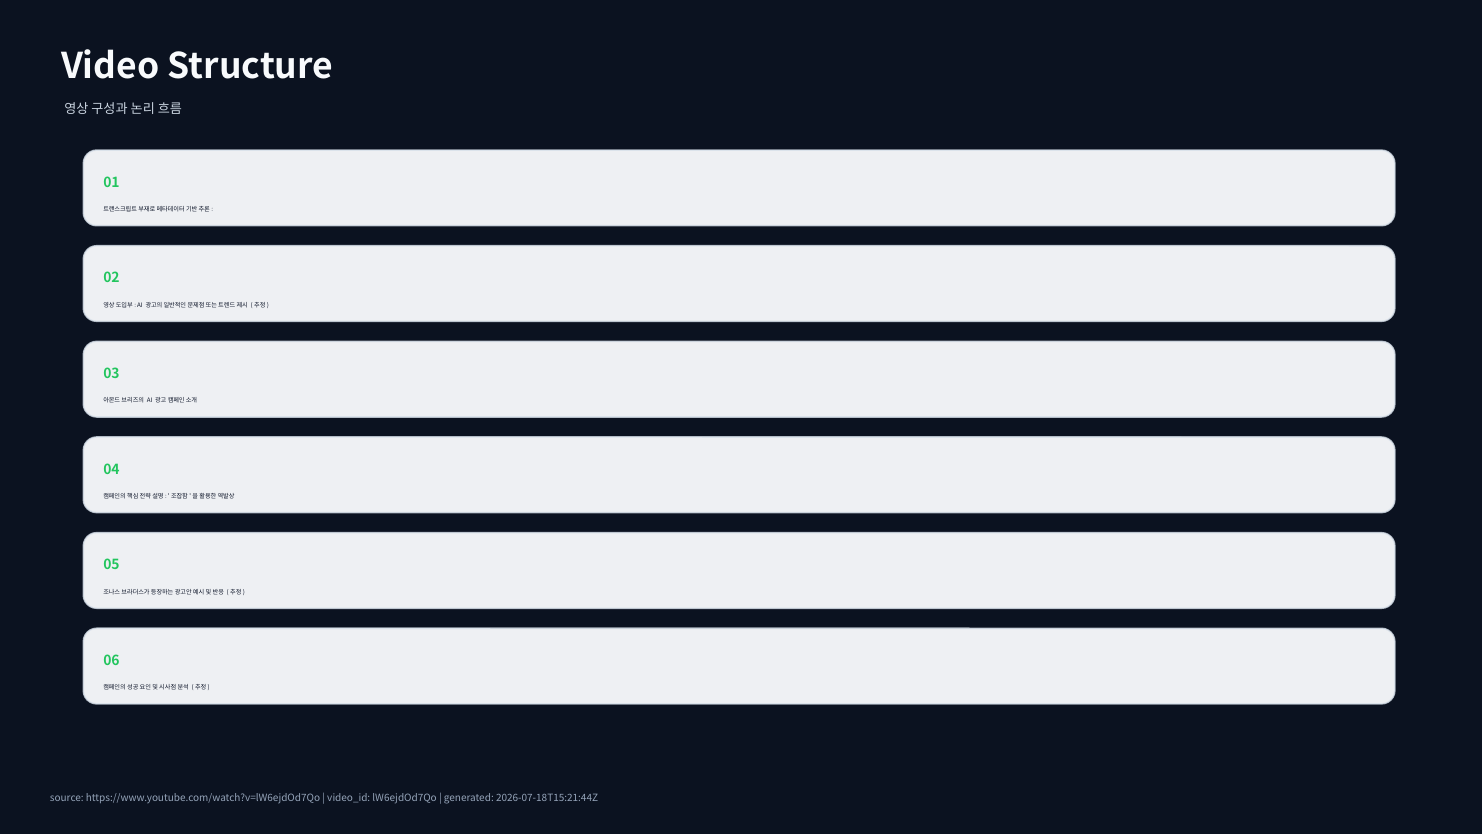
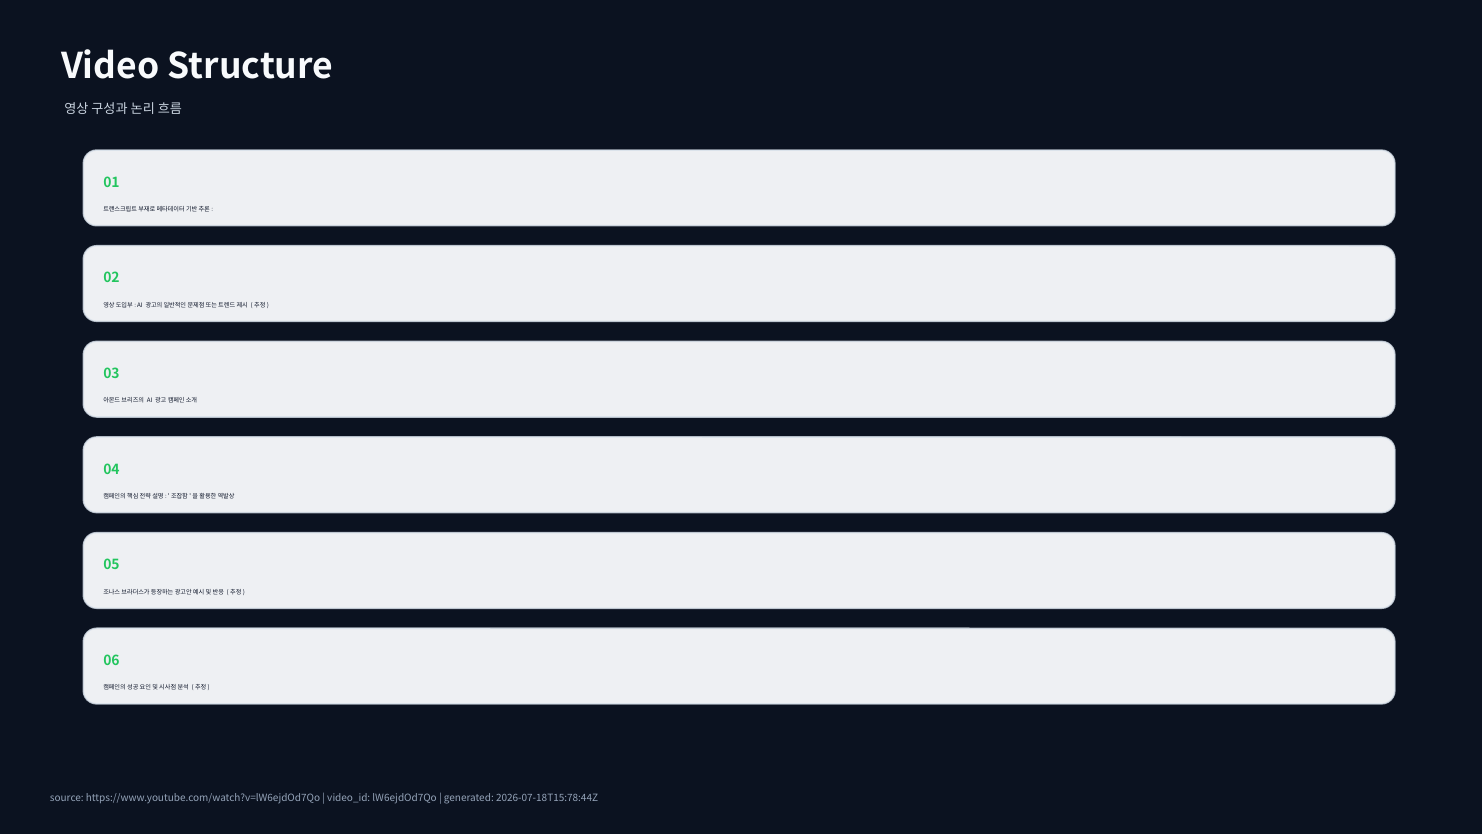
2026-07-18T15:21:44Z: 2026-07-18T15:21:44Z -> 2026-07-18T15:78:44Z (547, 798)
